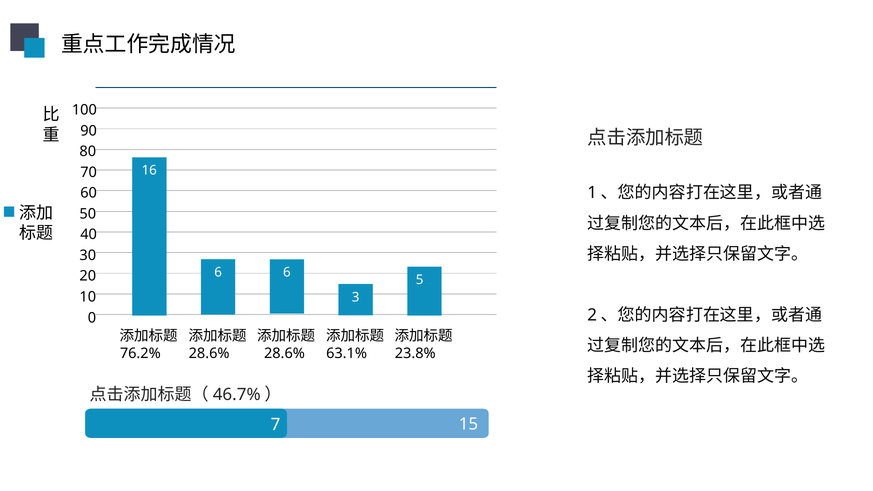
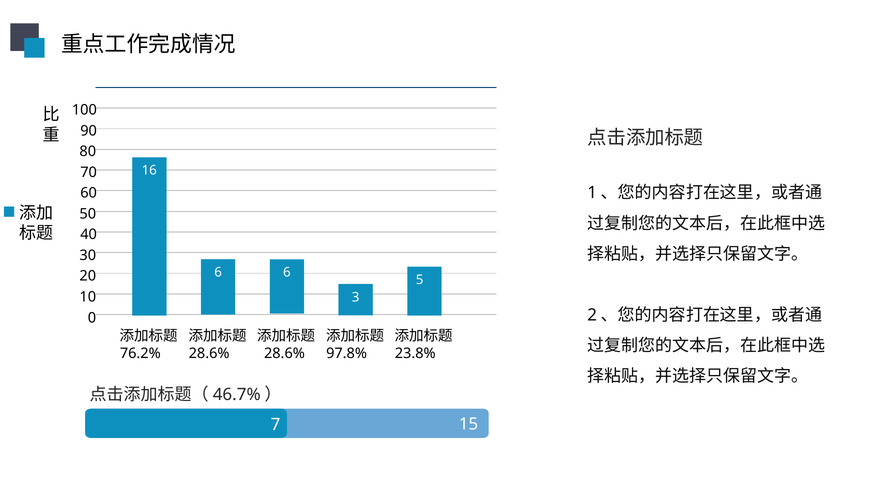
63.1%: 63.1% -> 97.8% (347, 353)
